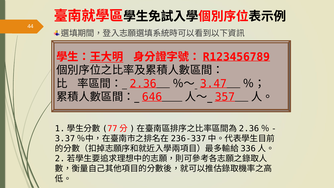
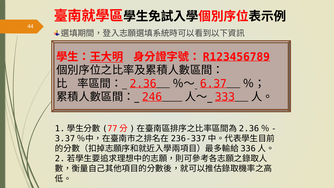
3.47: 3.47 -> 6.37 (213, 84)
646: 646 -> 246 (152, 97)
357: 357 -> 333 (225, 97)
